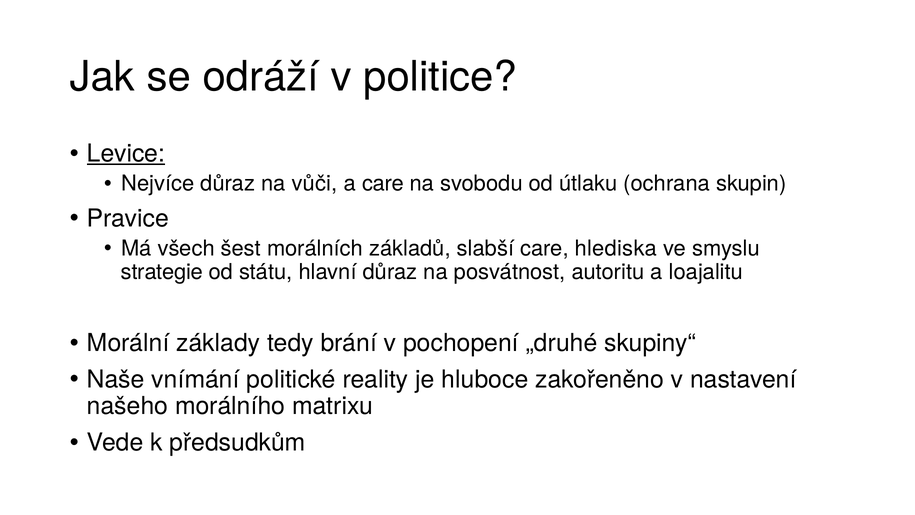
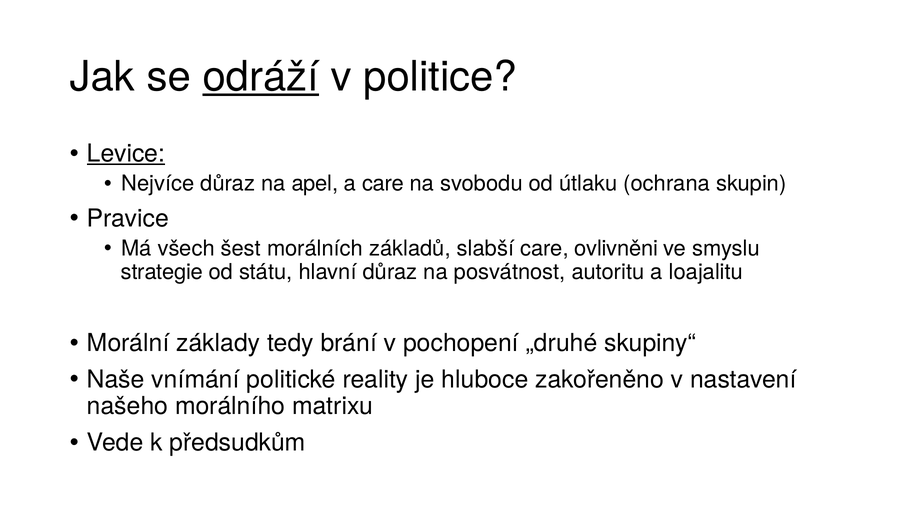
odráží underline: none -> present (261, 77)
vůči: vůči -> apel (315, 184)
hlediska: hlediska -> ovlivněni (616, 248)
